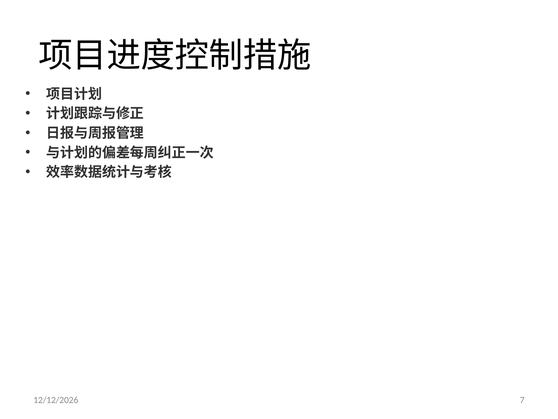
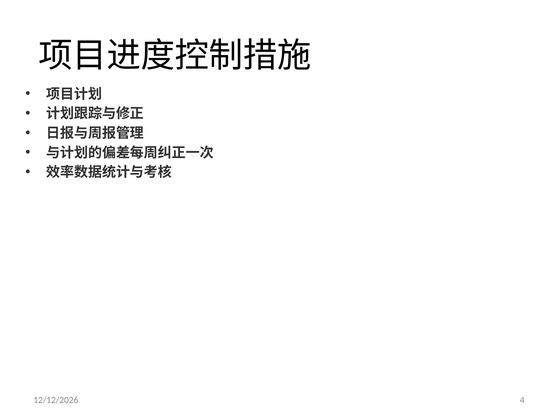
7: 7 -> 4 (522, 400)
